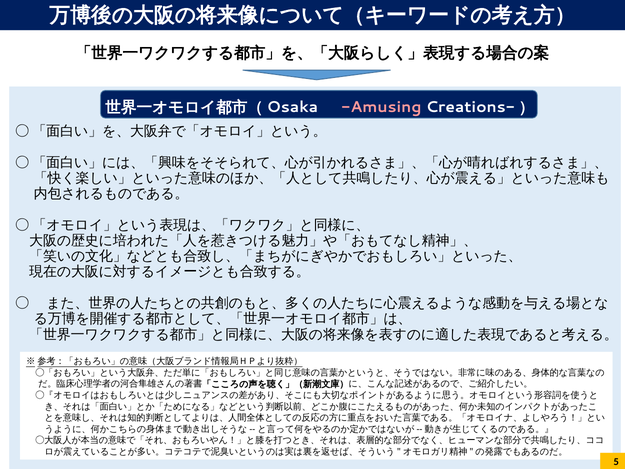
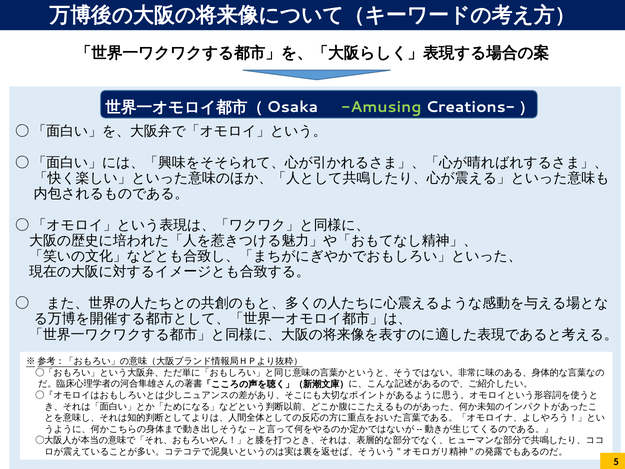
Amusing colour: pink -> light green (381, 107)
